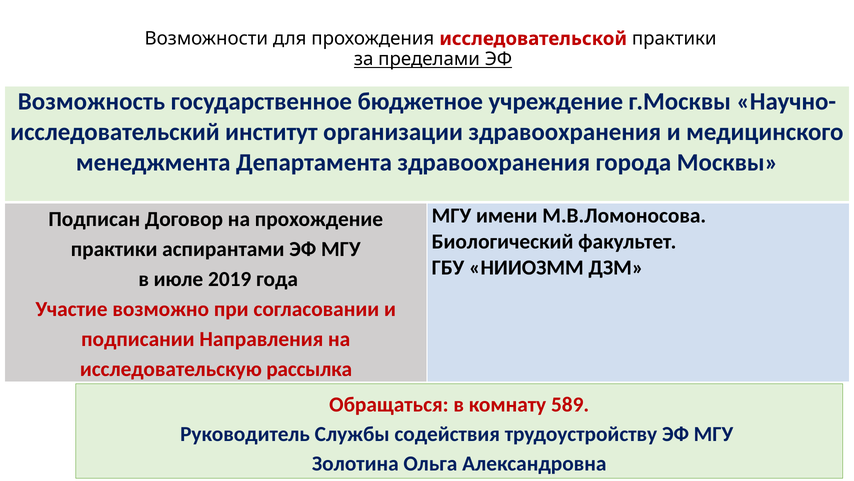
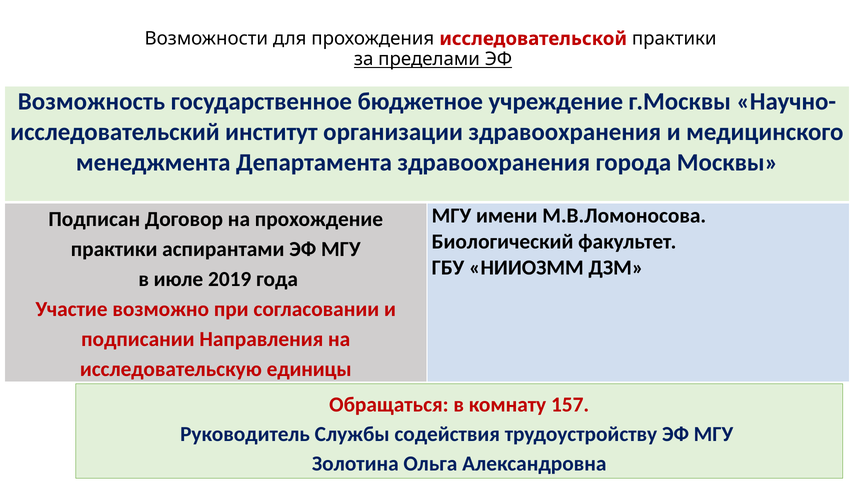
рассылка: рассылка -> единицы (309, 369)
589: 589 -> 157 (570, 404)
